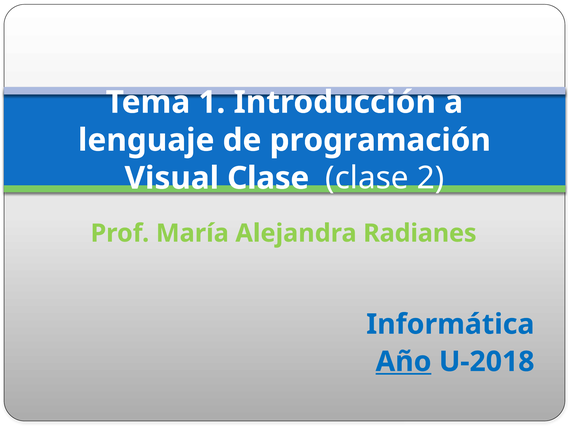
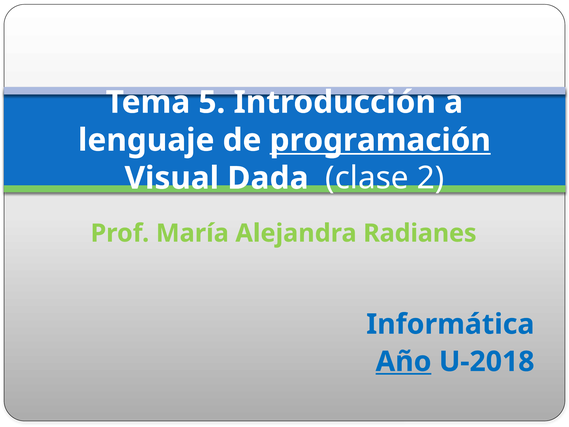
1: 1 -> 5 (212, 102)
programación underline: none -> present (380, 140)
Visual Clase: Clase -> Dada (268, 178)
